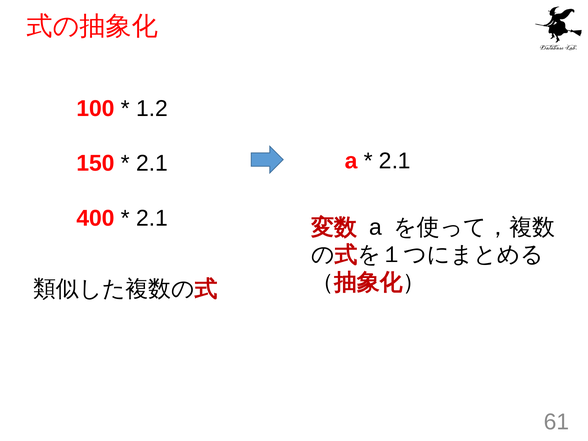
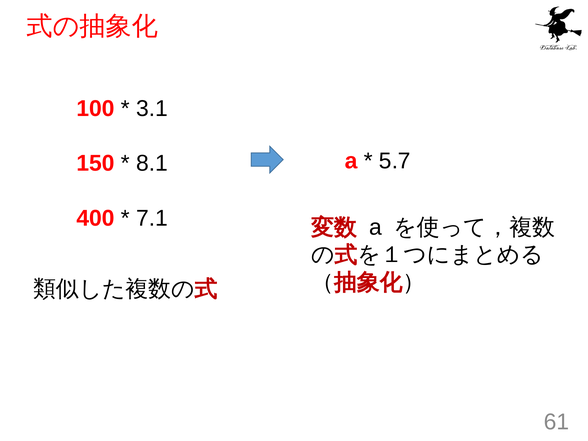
1.2: 1.2 -> 3.1 (152, 109)
2.1: 2.1 -> 5.7 (395, 161)
2.1: 2.1 -> 8.1 (152, 163)
2.1: 2.1 -> 7.1 (152, 218)
